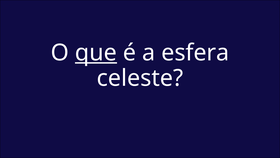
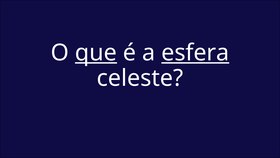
esfera underline: none -> present (195, 53)
